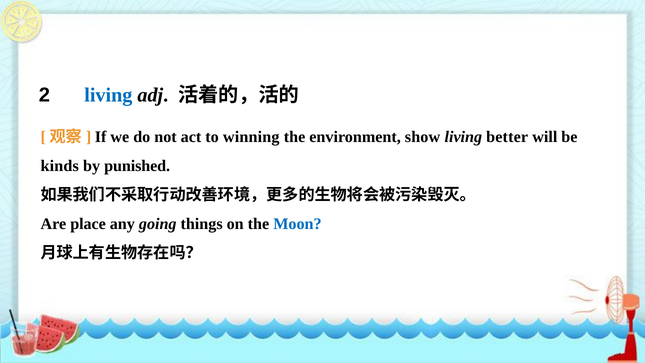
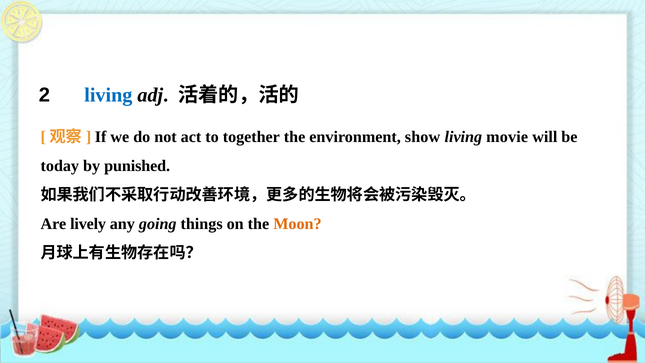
winning: winning -> together (251, 137)
better: better -> movie (507, 137)
kinds: kinds -> today (60, 166)
place: place -> lively (88, 224)
Moon colour: blue -> orange (297, 224)
